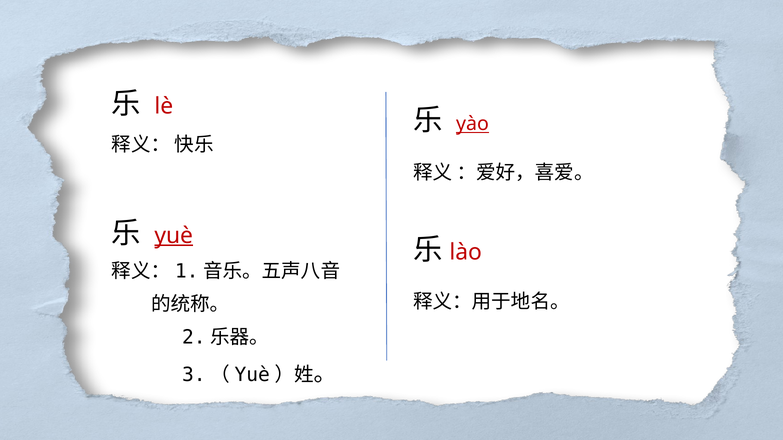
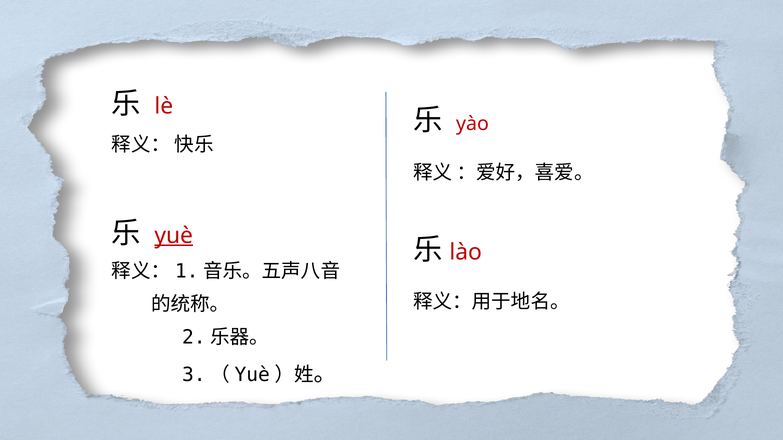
yào underline: present -> none (472, 124)
